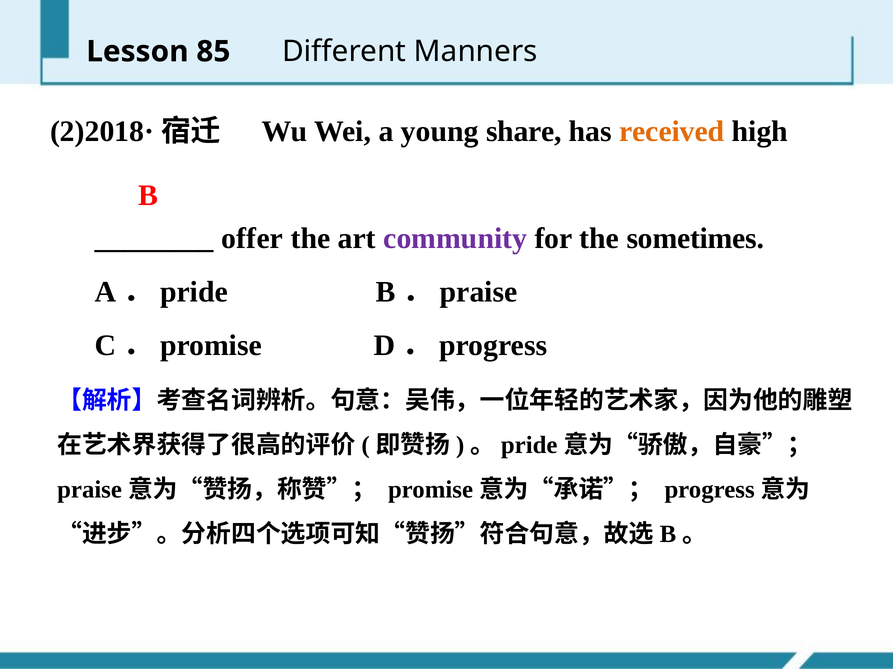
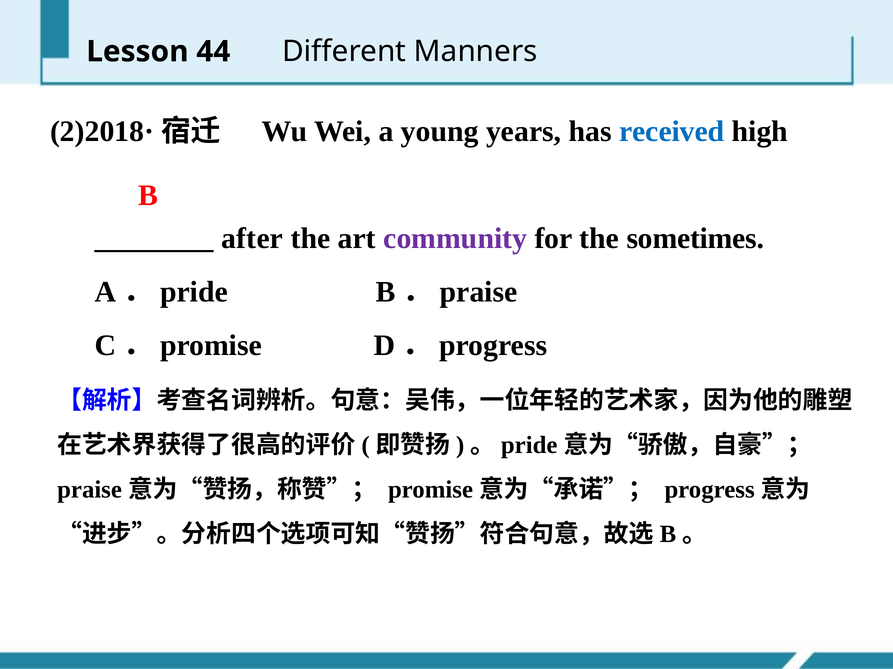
85: 85 -> 44 (213, 52)
share: share -> years (524, 132)
received colour: orange -> blue (672, 132)
offer: offer -> after (252, 239)
